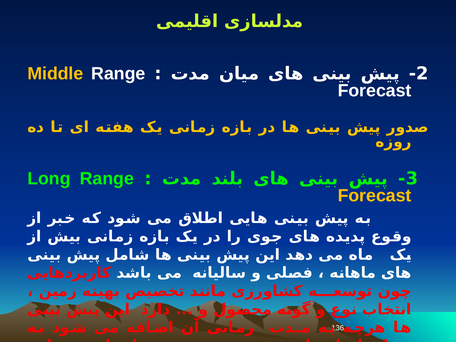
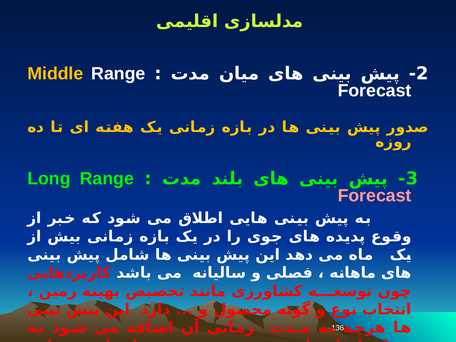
Forecast colour: yellow -> pink (375, 196)
